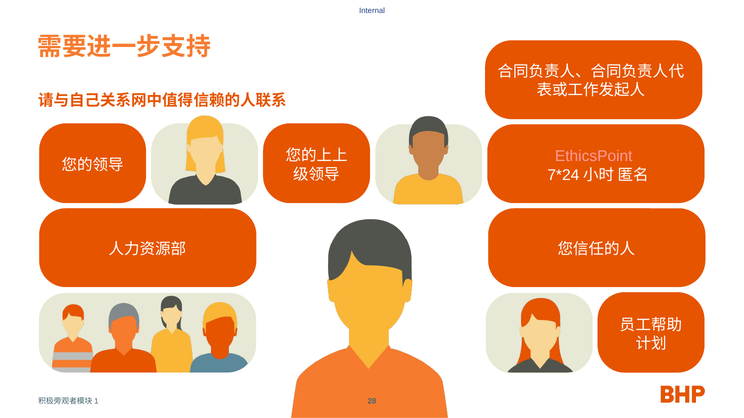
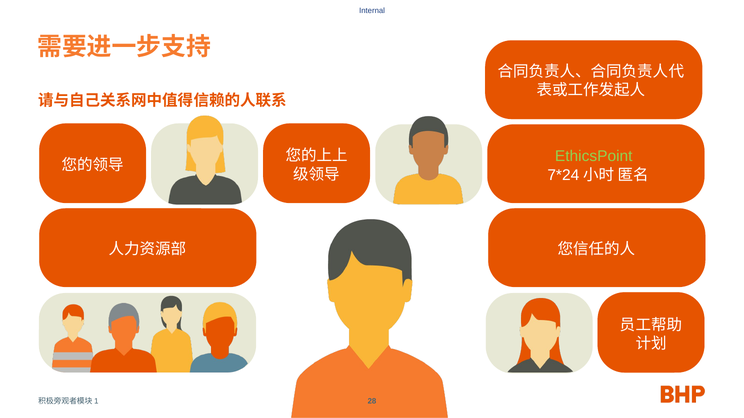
EthicsPoint colour: pink -> light green (594, 157)
